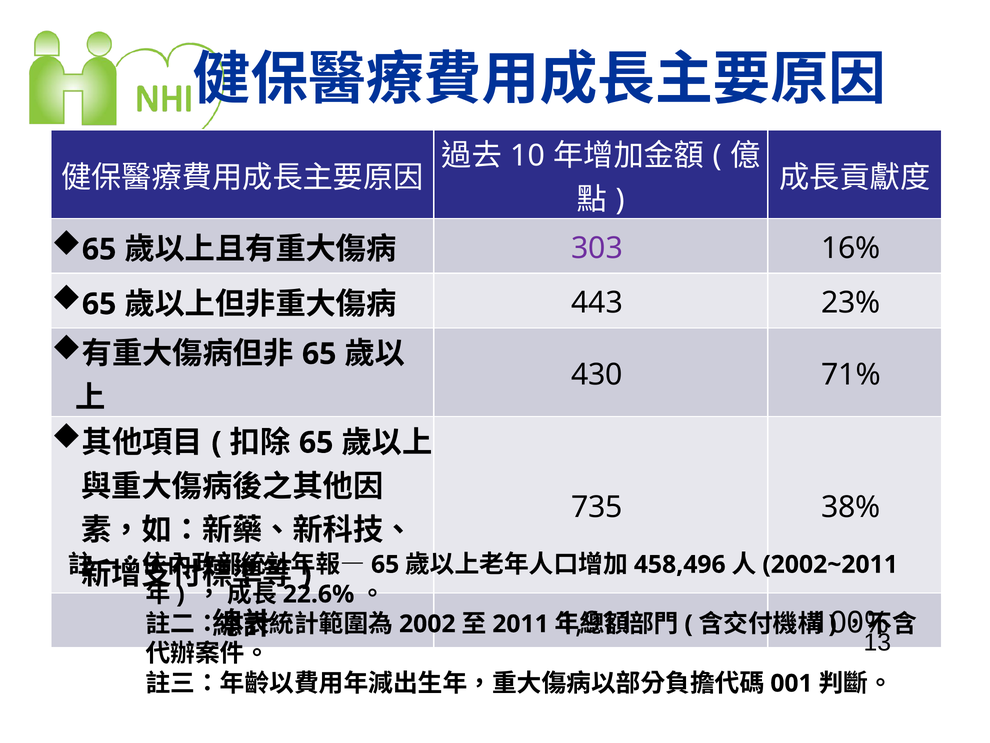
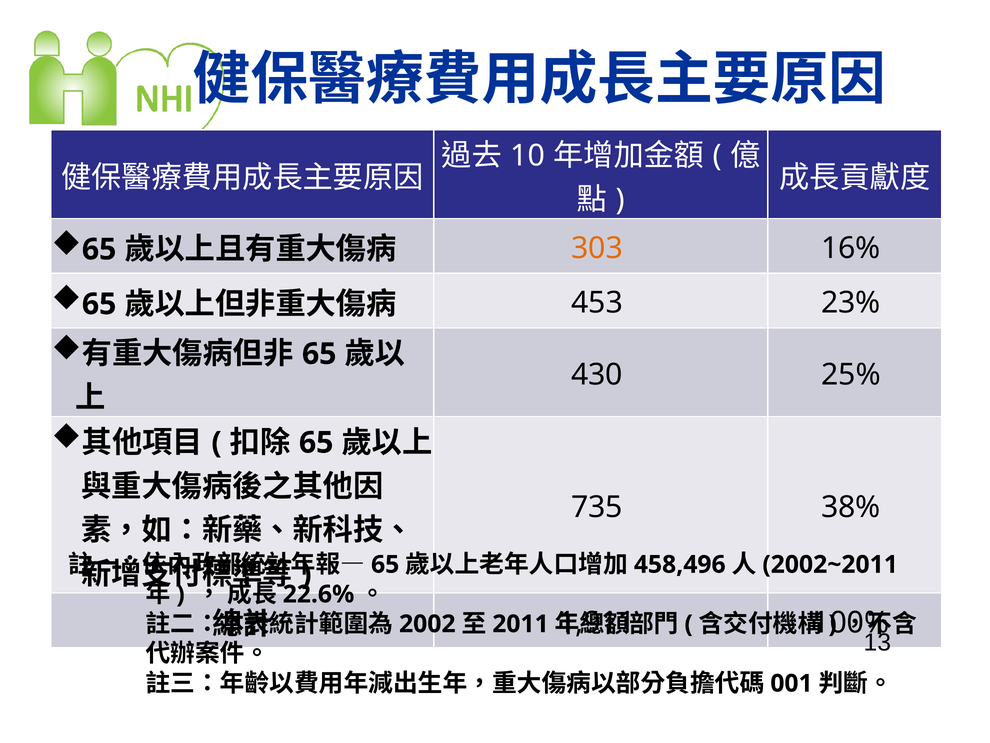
303 colour: purple -> orange (597, 248)
443: 443 -> 453 (597, 303)
71%: 71% -> 25% (851, 374)
